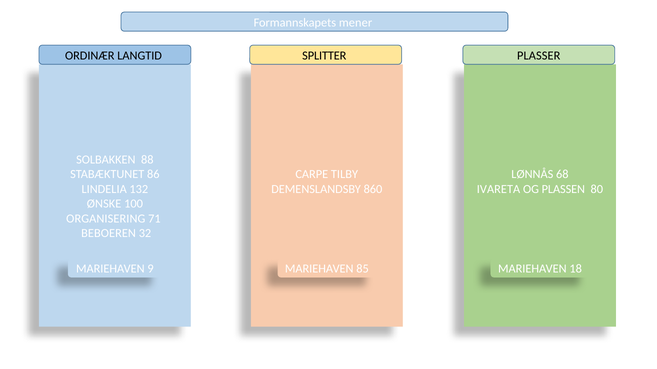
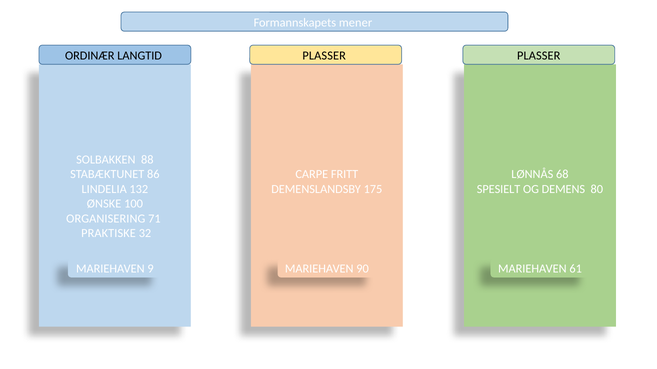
LANGTID SPLITTER: SPLITTER -> PLASSER (324, 56)
TILBY: TILBY -> FRITT (345, 174)
860: 860 -> 175 (373, 189)
IVARETA: IVARETA -> SPESIELT (499, 189)
PLASSEN: PLASSEN -> DEMENS (563, 189)
BEBOEREN: BEBOEREN -> PRAKTISKE (109, 234)
85: 85 -> 90 (363, 269)
18: 18 -> 61 (576, 269)
